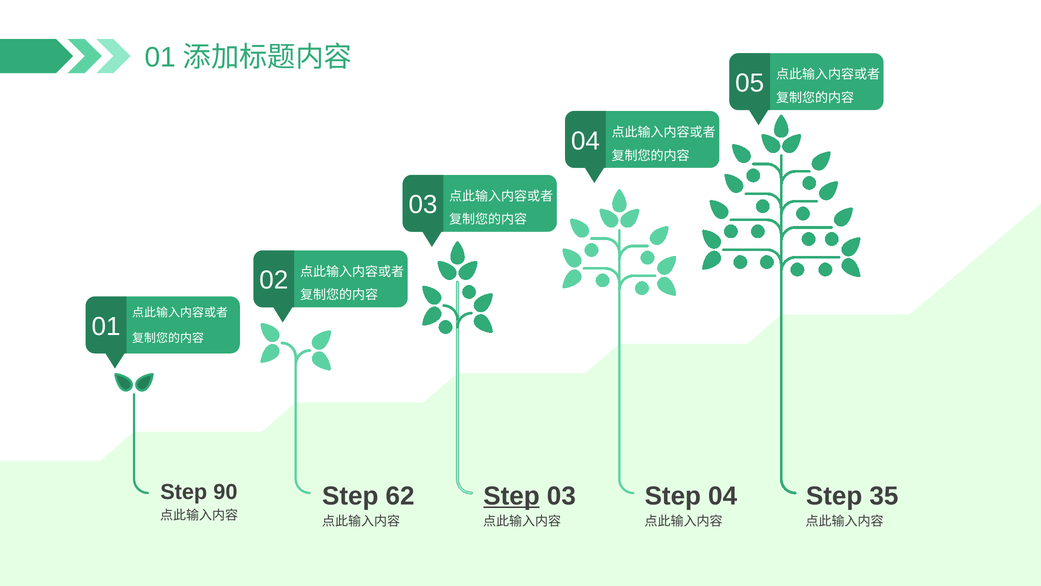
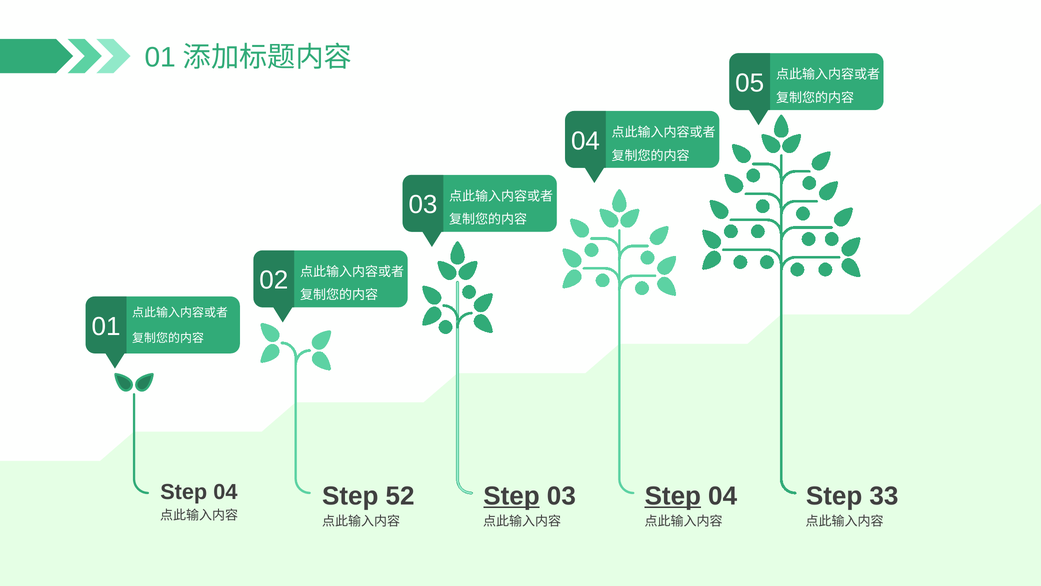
90: 90 -> 04 (225, 492)
62: 62 -> 52 (400, 496)
Step underline: none -> present (673, 496)
35: 35 -> 33 (884, 496)
